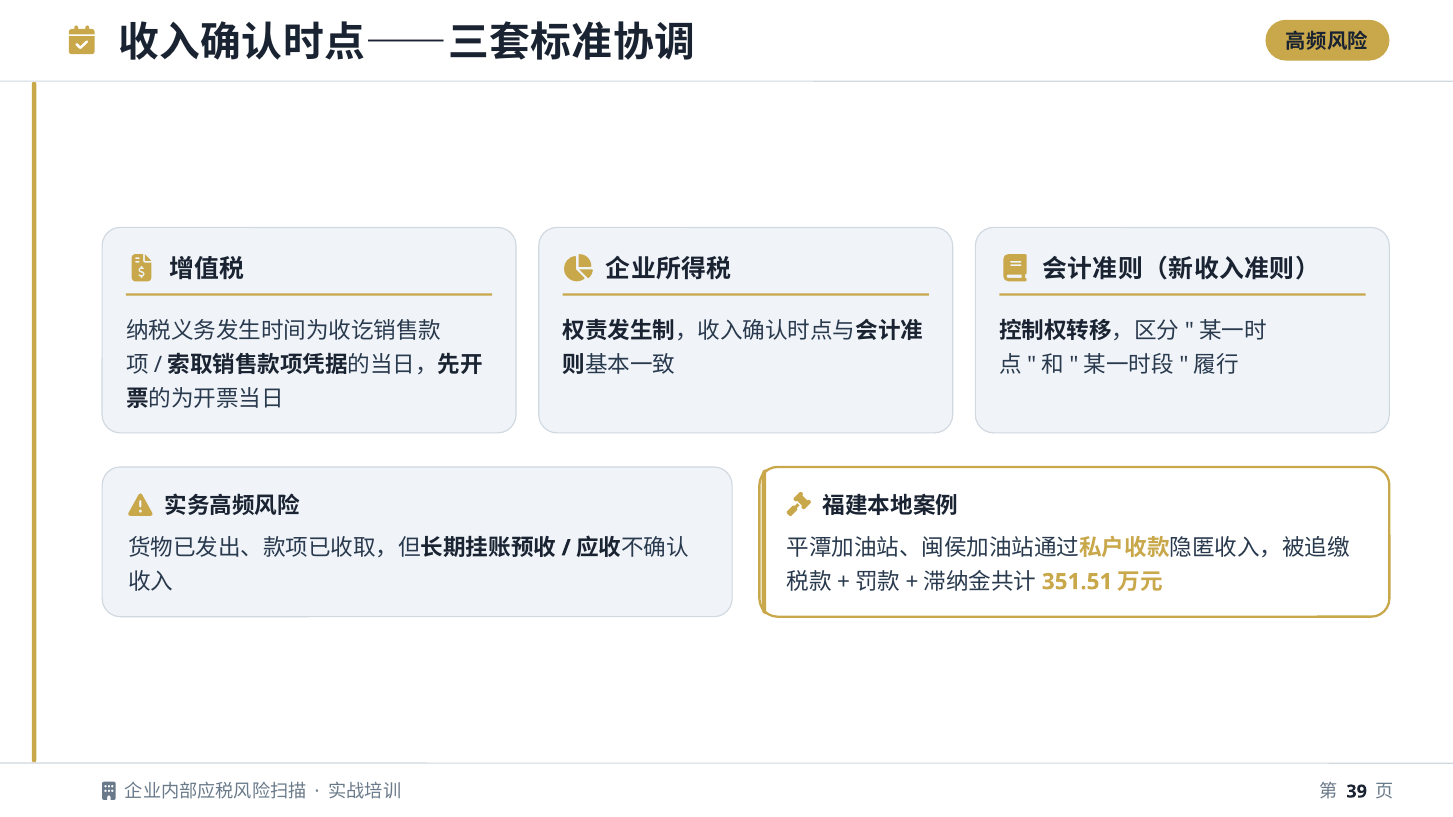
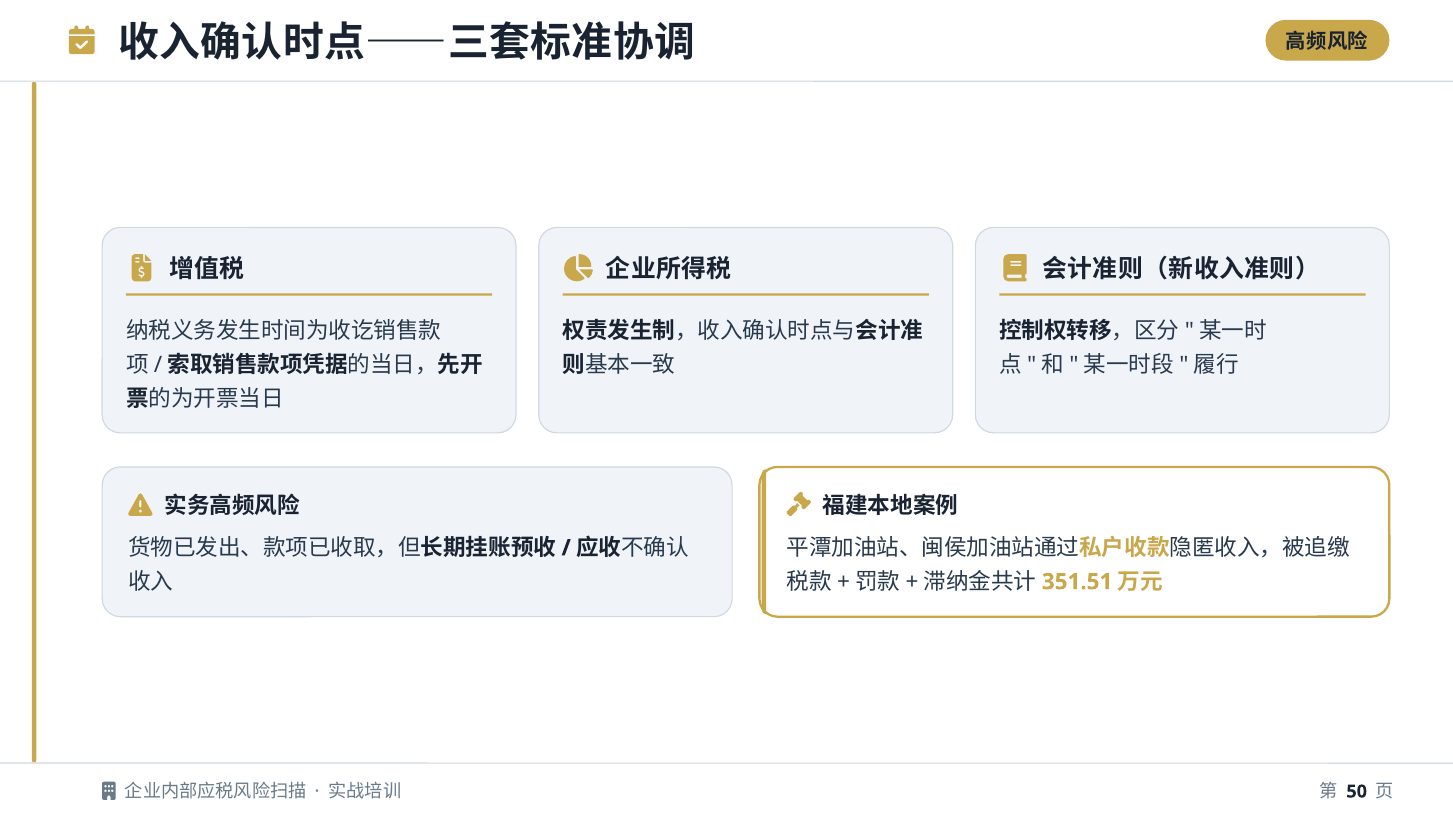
39: 39 -> 50 (1357, 792)
